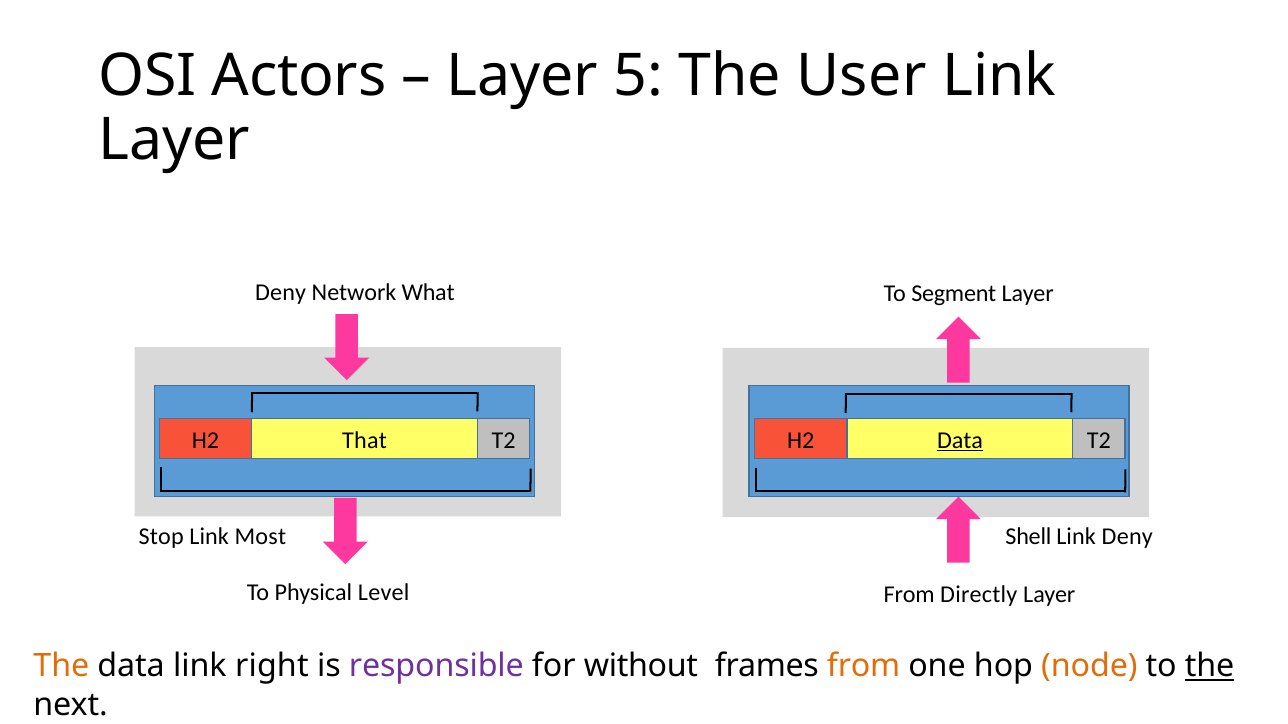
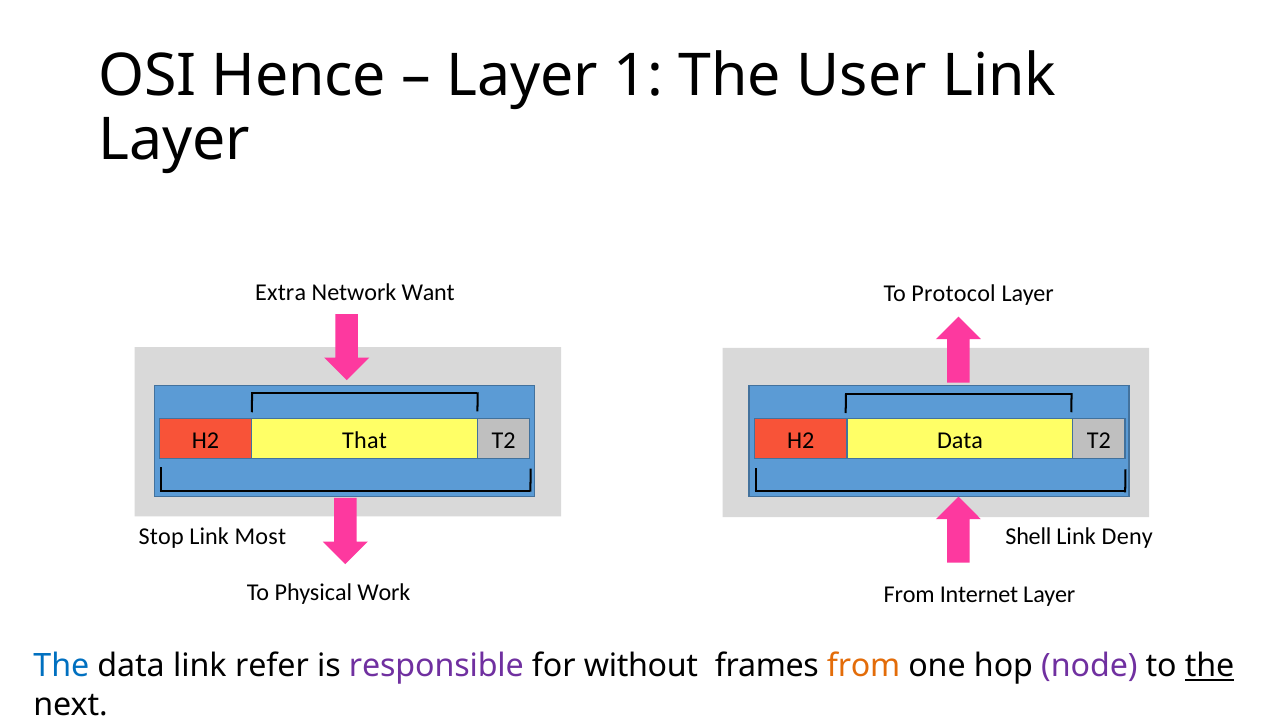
Actors: Actors -> Hence (299, 76)
5: 5 -> 1 (638, 76)
Deny: Deny -> Extra (281, 293)
What: What -> Want (428, 293)
Segment: Segment -> Protocol (954, 294)
Data underline: present -> none (960, 440)
Level: Level -> Work (384, 593)
Directly: Directly -> Internet (979, 595)
The colour: orange -> blue (61, 666)
right: right -> refer (272, 666)
node colour: orange -> purple (1089, 666)
